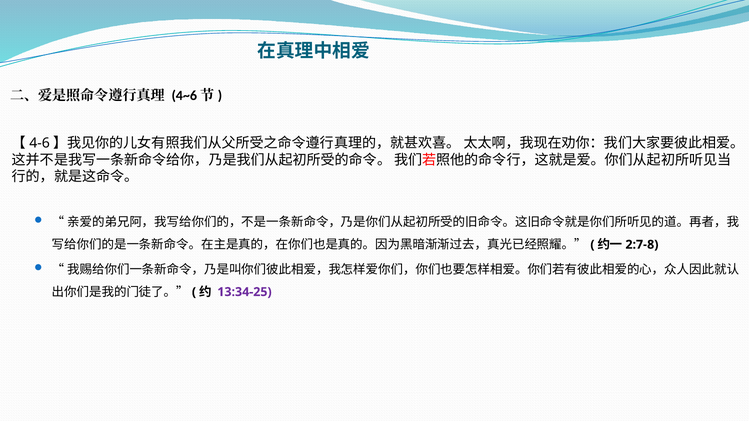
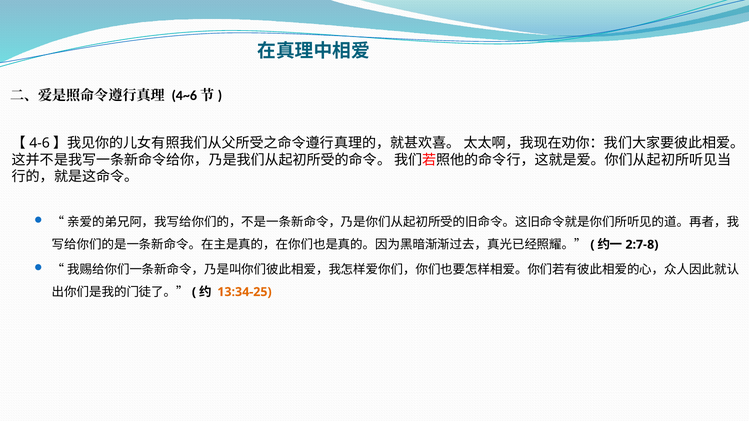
13:34-25 colour: purple -> orange (245, 292)
